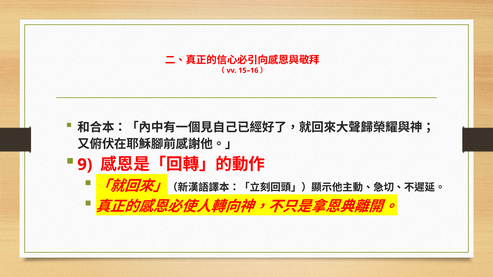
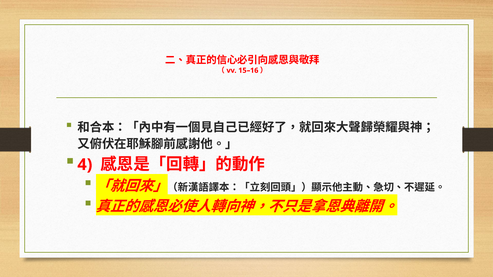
9: 9 -> 4 (85, 165)
